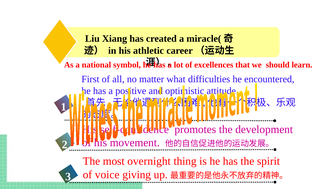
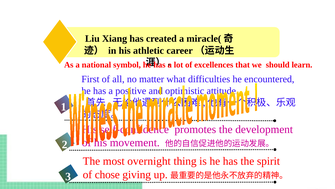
voice: voice -> chose (107, 174)
